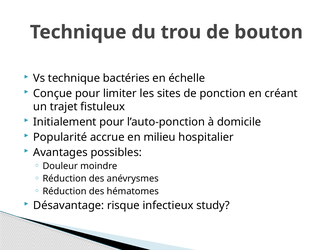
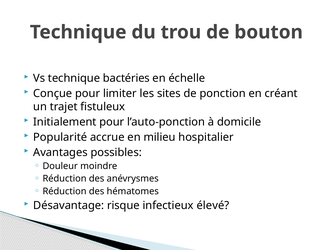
study: study -> élevé (213, 205)
